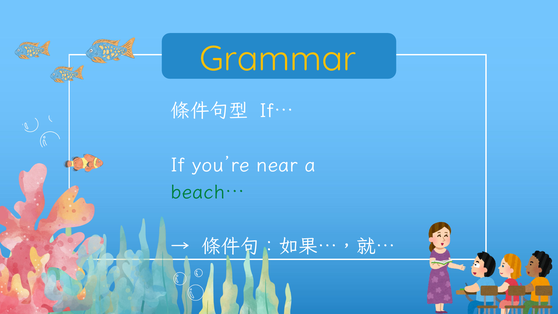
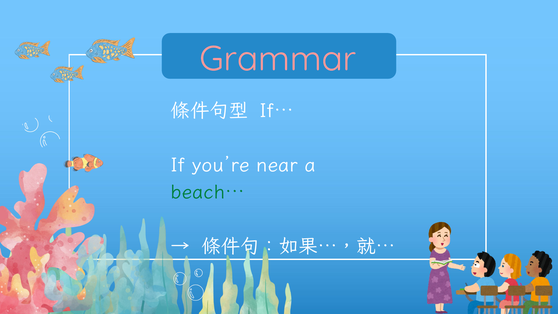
Grammar colour: yellow -> pink (278, 59)
